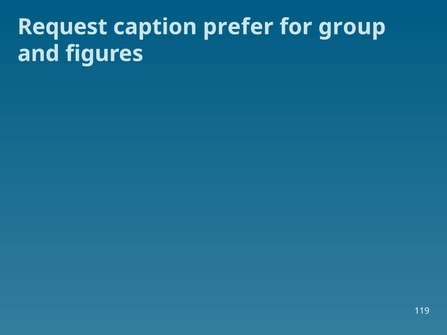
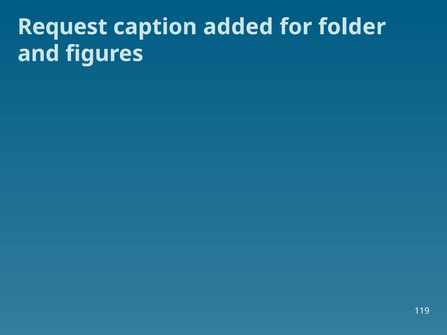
prefer: prefer -> added (238, 27)
group: group -> folder (352, 27)
